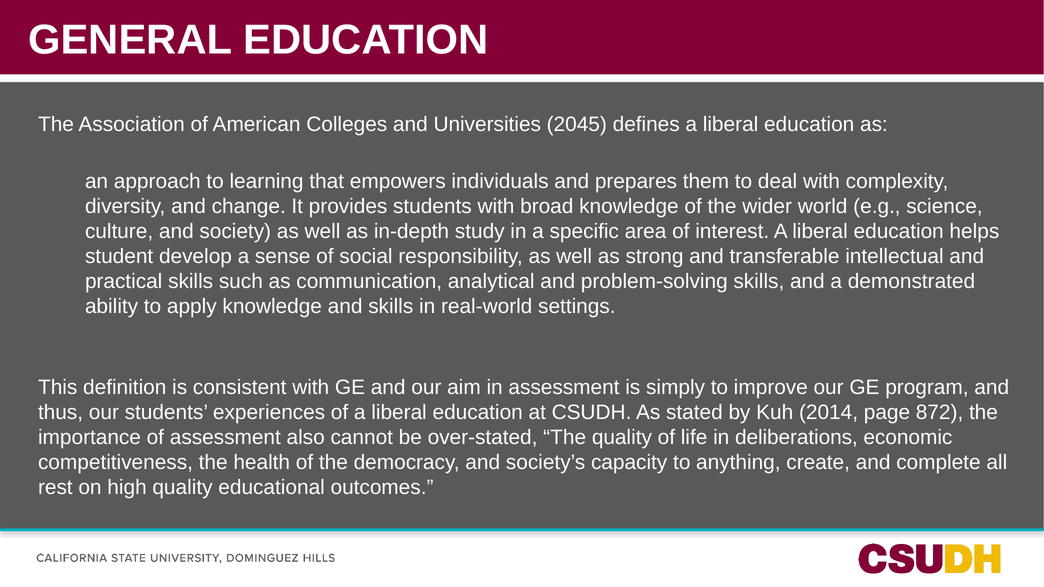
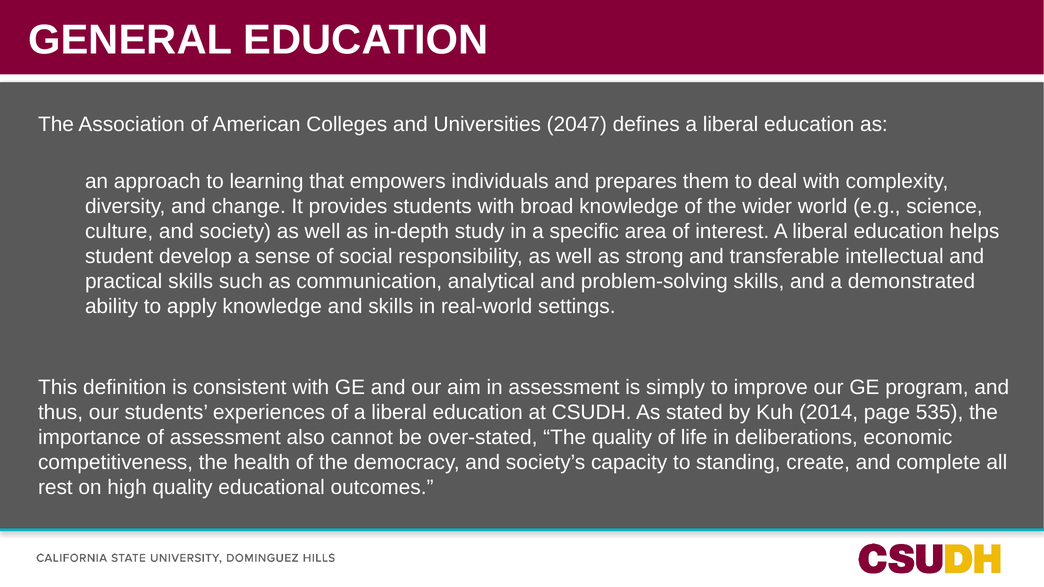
2045: 2045 -> 2047 (577, 124)
872: 872 -> 535 (940, 412)
anything: anything -> standing (738, 463)
